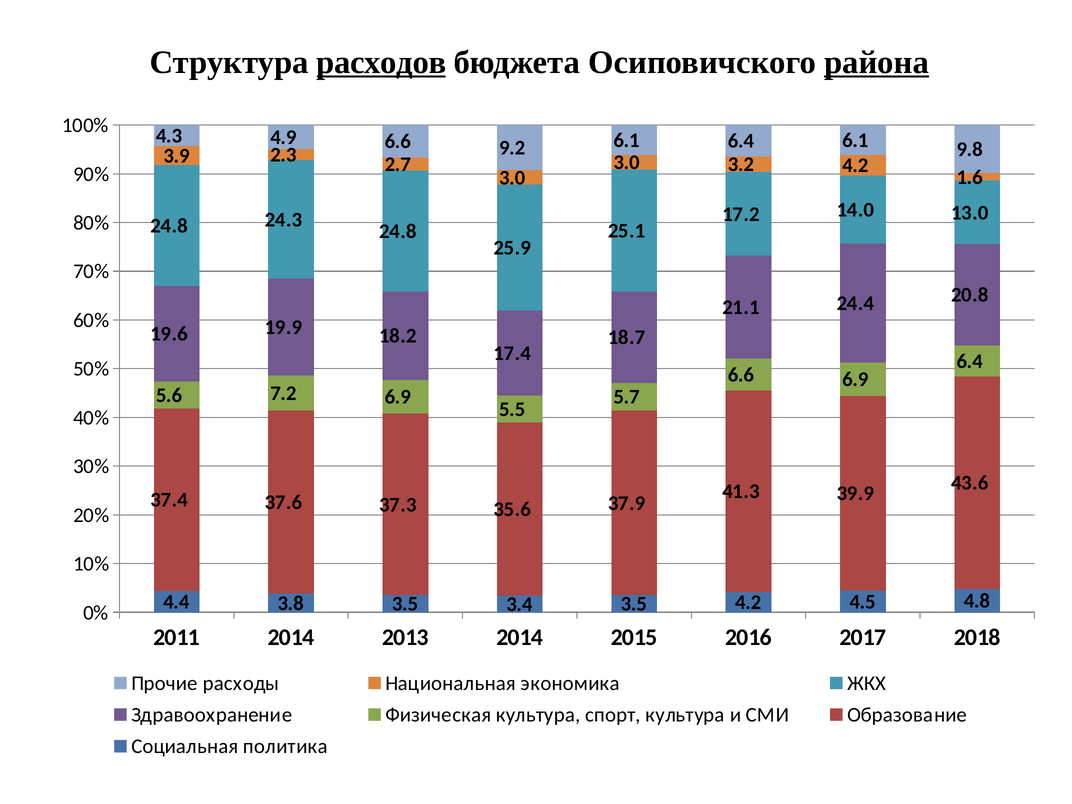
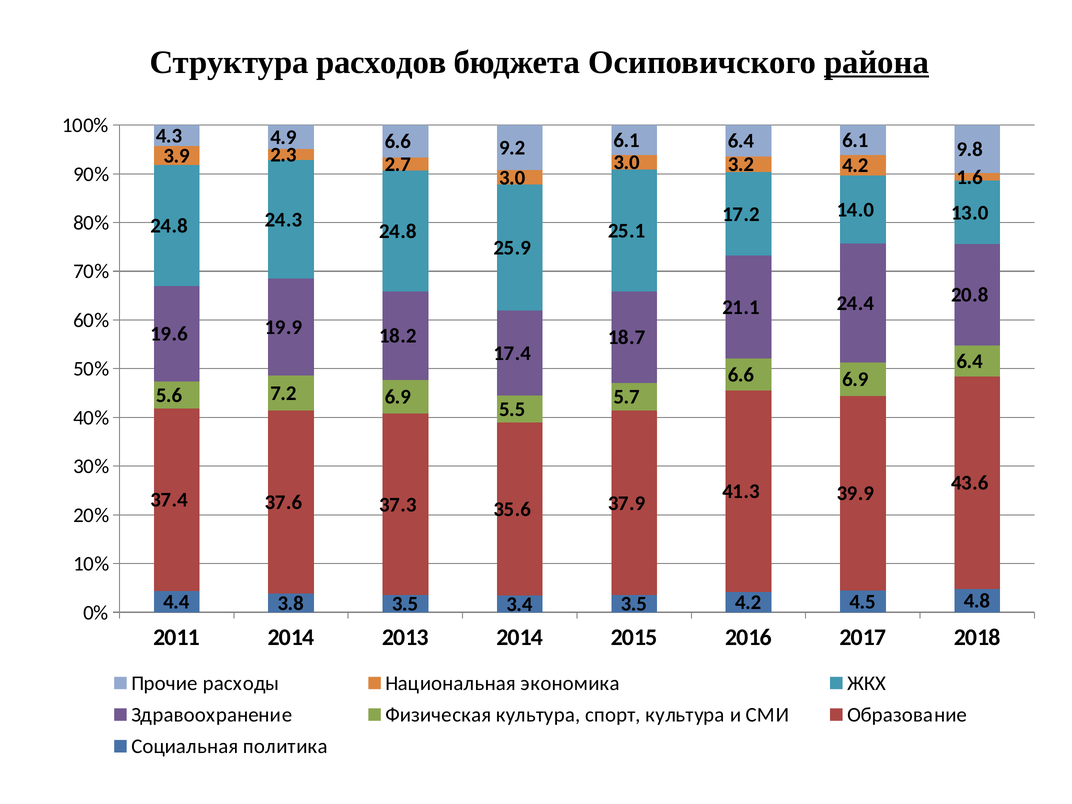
расходов underline: present -> none (381, 62)
